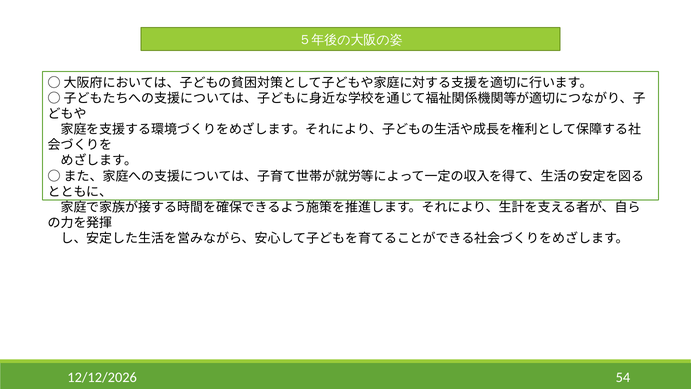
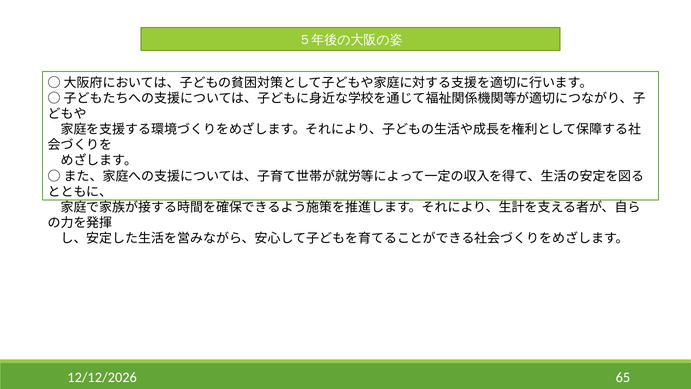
54: 54 -> 65 (623, 377)
